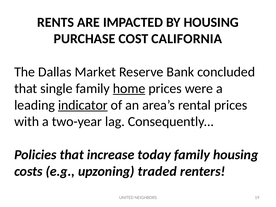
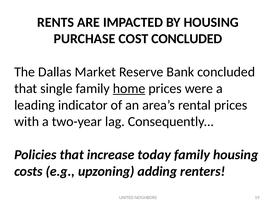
COST CALIFORNIA: CALIFORNIA -> CONCLUDED (187, 39)
indicator underline: present -> none (83, 105)
traded: traded -> adding (157, 171)
